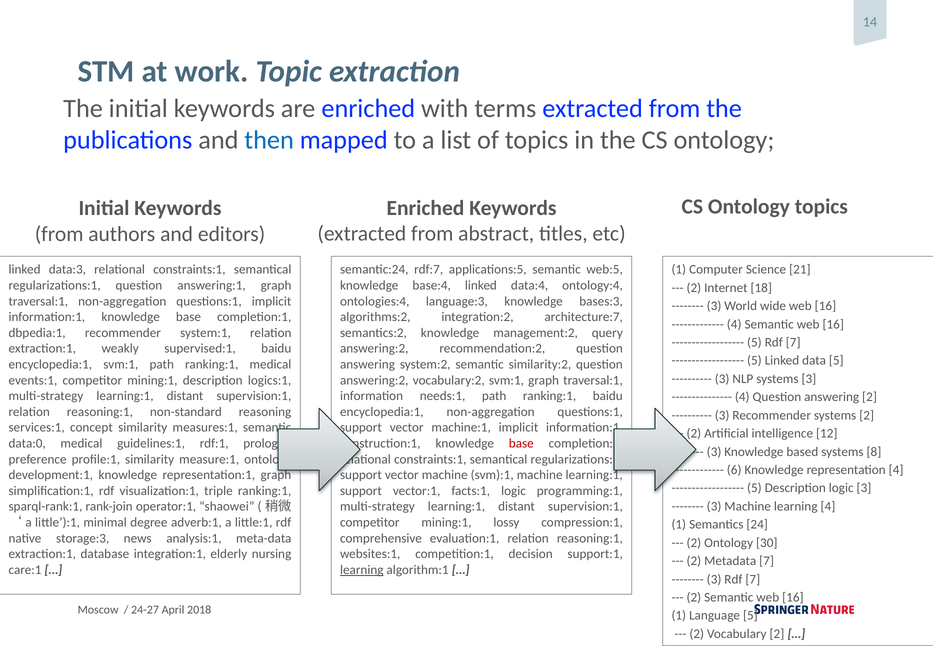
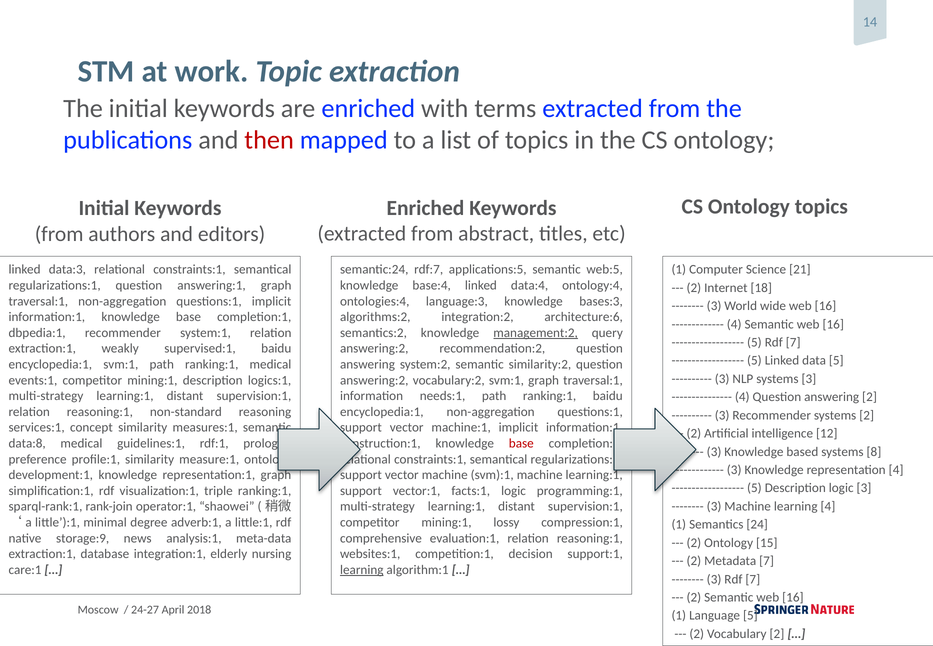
then colour: blue -> red (269, 140)
architecture:7: architecture:7 -> architecture:6 (584, 317)
management:2 underline: none -> present (536, 333)
data:0: data:0 -> data:8 (27, 443)
6: 6 -> 3 (734, 470)
storage:3: storage:3 -> storage:9 (83, 538)
30: 30 -> 15 (767, 543)
